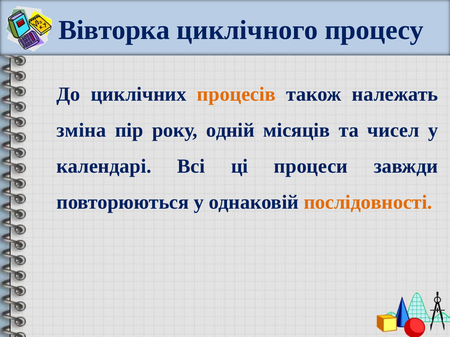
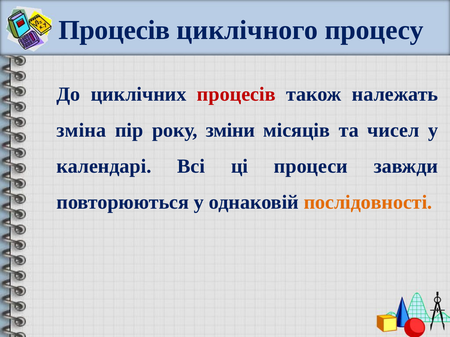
Вівторка: Вівторка -> Процесів (114, 30)
процесів colour: orange -> red (236, 94)
одній: одній -> зміни (230, 130)
